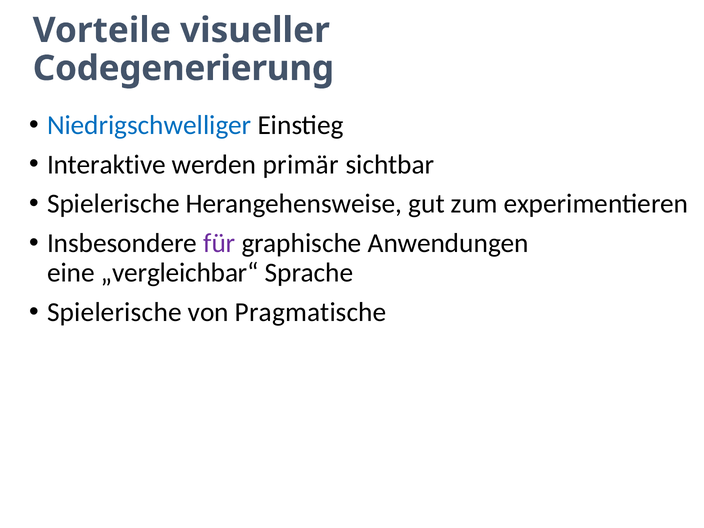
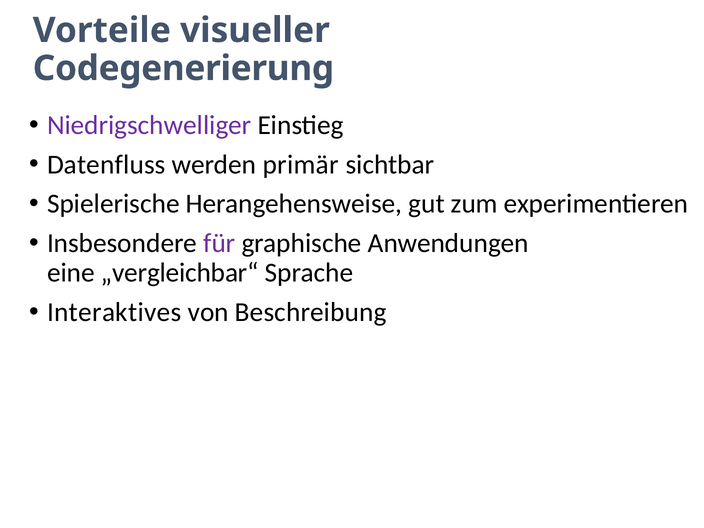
Niedrigschwelliger colour: blue -> purple (149, 125)
Interaktive: Interaktive -> Datenfluss (106, 164)
Spielerische: Spielerische -> Interaktives (114, 312)
Pragmatische: Pragmatische -> Beschreibung (311, 312)
